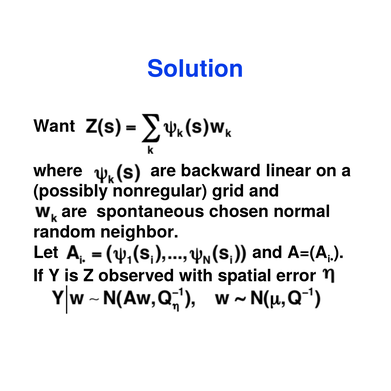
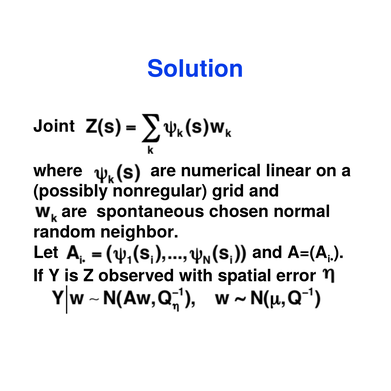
Want: Want -> Joint (54, 127)
backward: backward -> numerical (221, 171)
